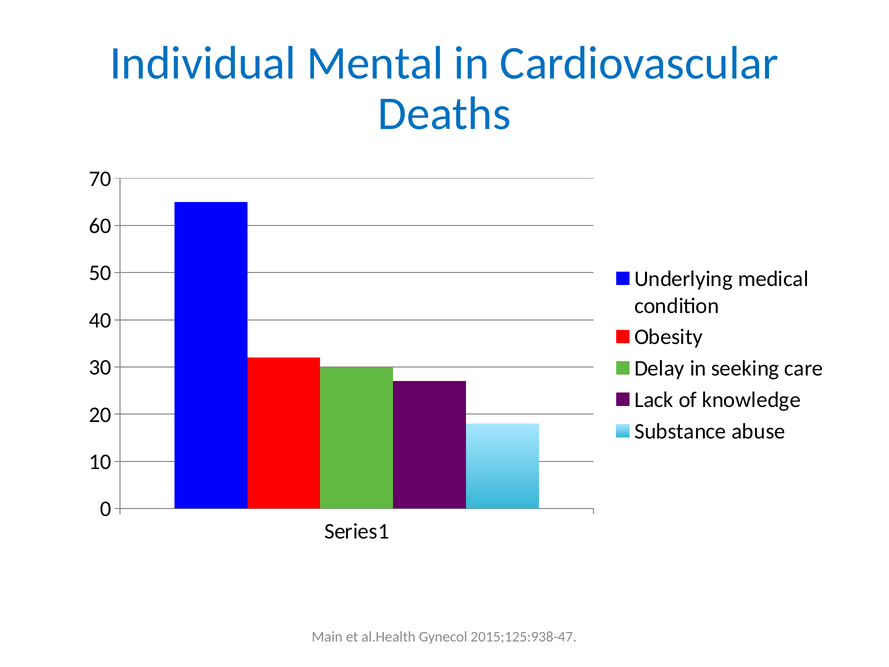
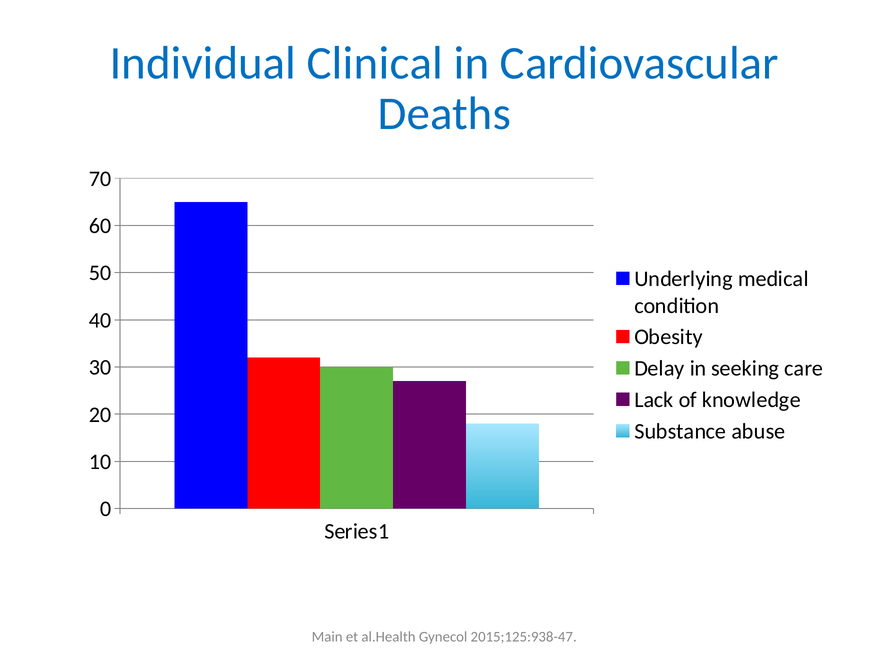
Mental: Mental -> Clinical (375, 63)
